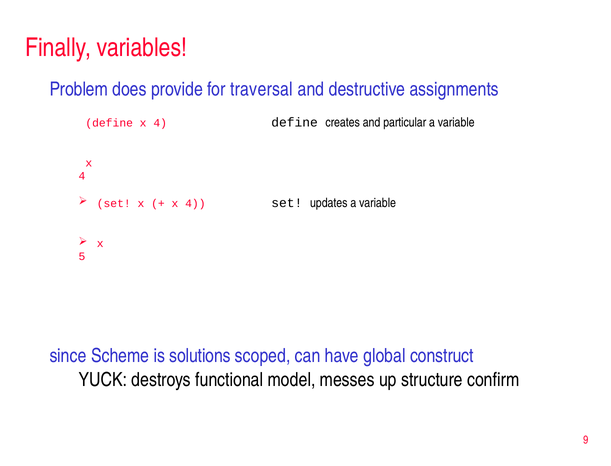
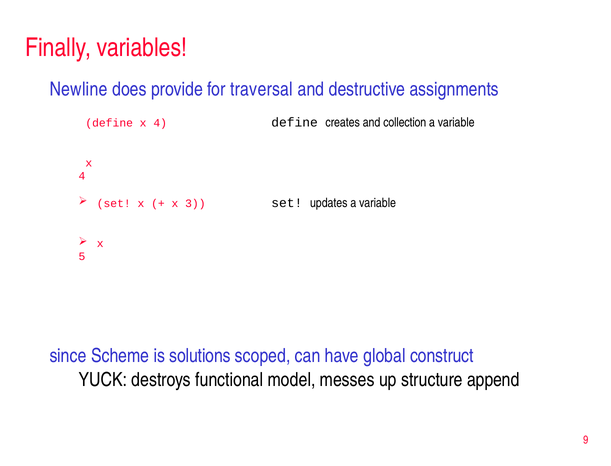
Problem: Problem -> Newline (79, 89)
particular: particular -> collection (405, 122)
4: 4 -> 3 (195, 204)
confirm: confirm -> append (493, 380)
